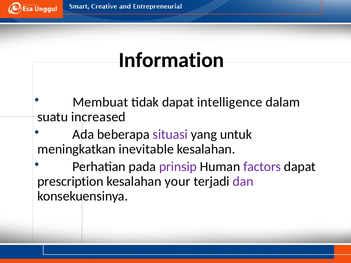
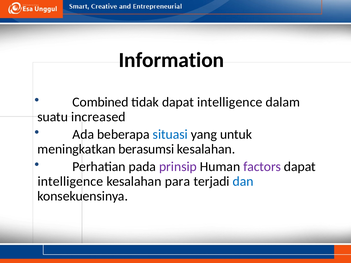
Membuat: Membuat -> Combined (101, 102)
situasi colour: purple -> blue (170, 135)
inevitable: inevitable -> berasumsi (146, 149)
prescription: prescription -> intelligence (70, 182)
your: your -> para (177, 182)
dan colour: purple -> blue (243, 182)
